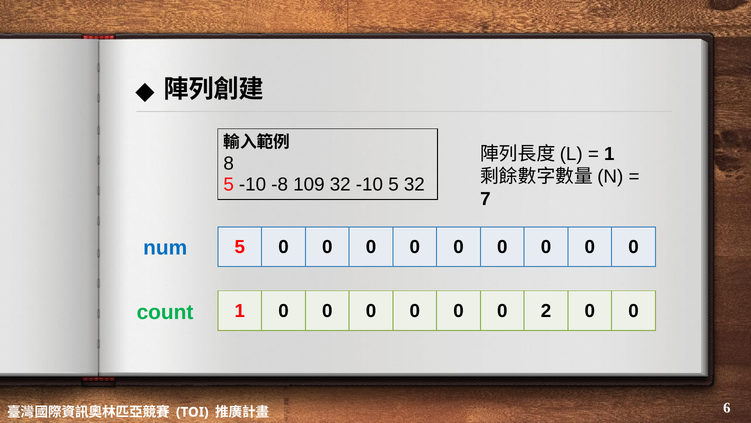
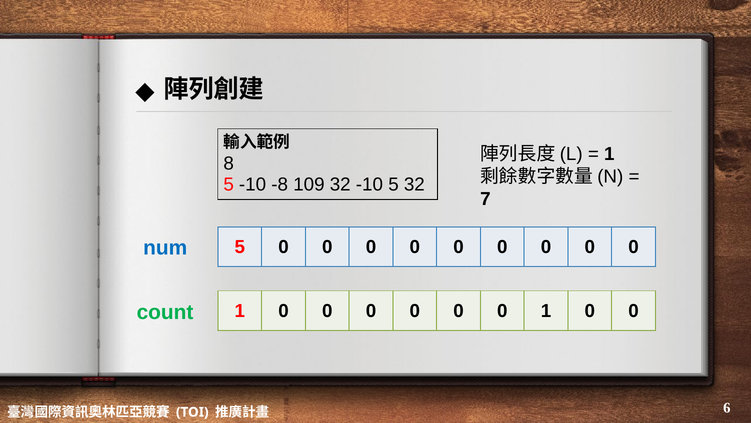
2: 2 -> 1 (546, 310)
